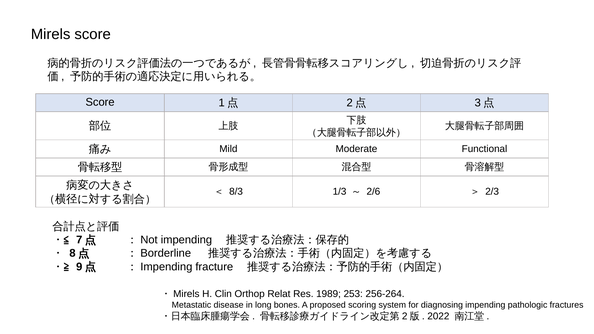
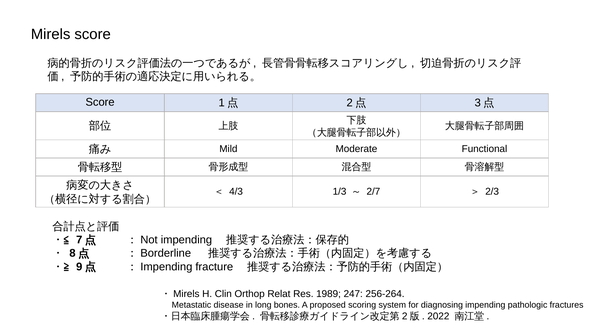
8/3: 8/3 -> 4/3 (236, 192)
2/6: 2/6 -> 2/7 (373, 192)
253: 253 -> 247 (353, 294)
